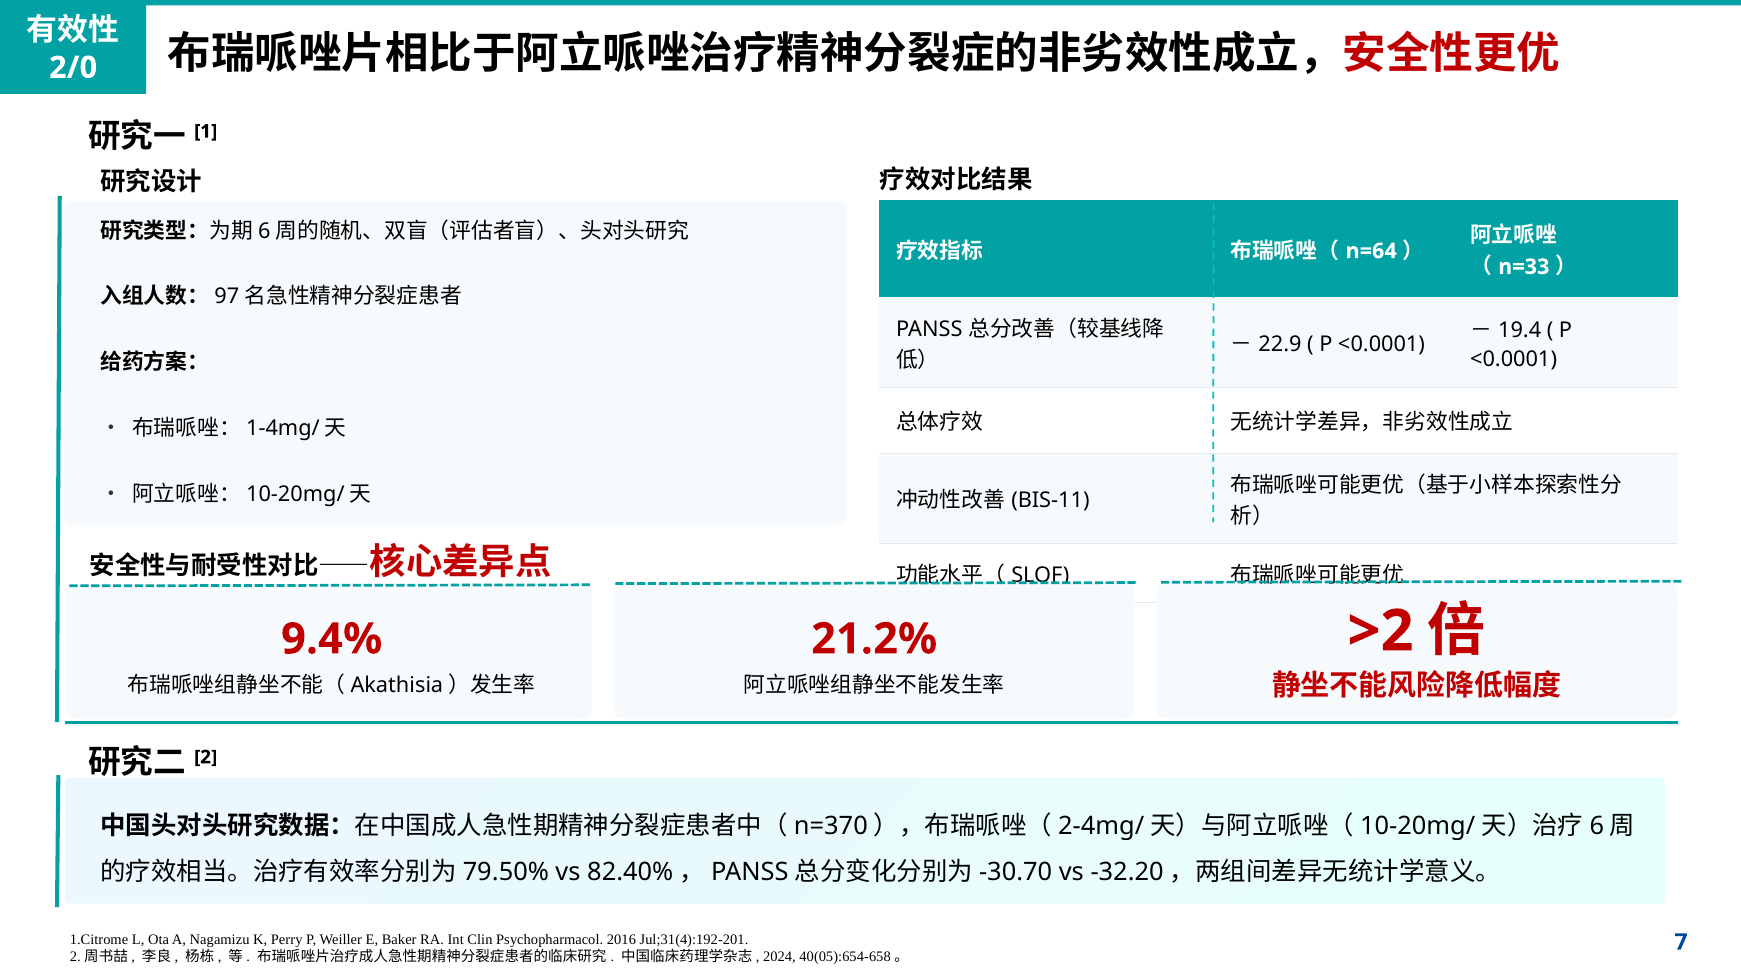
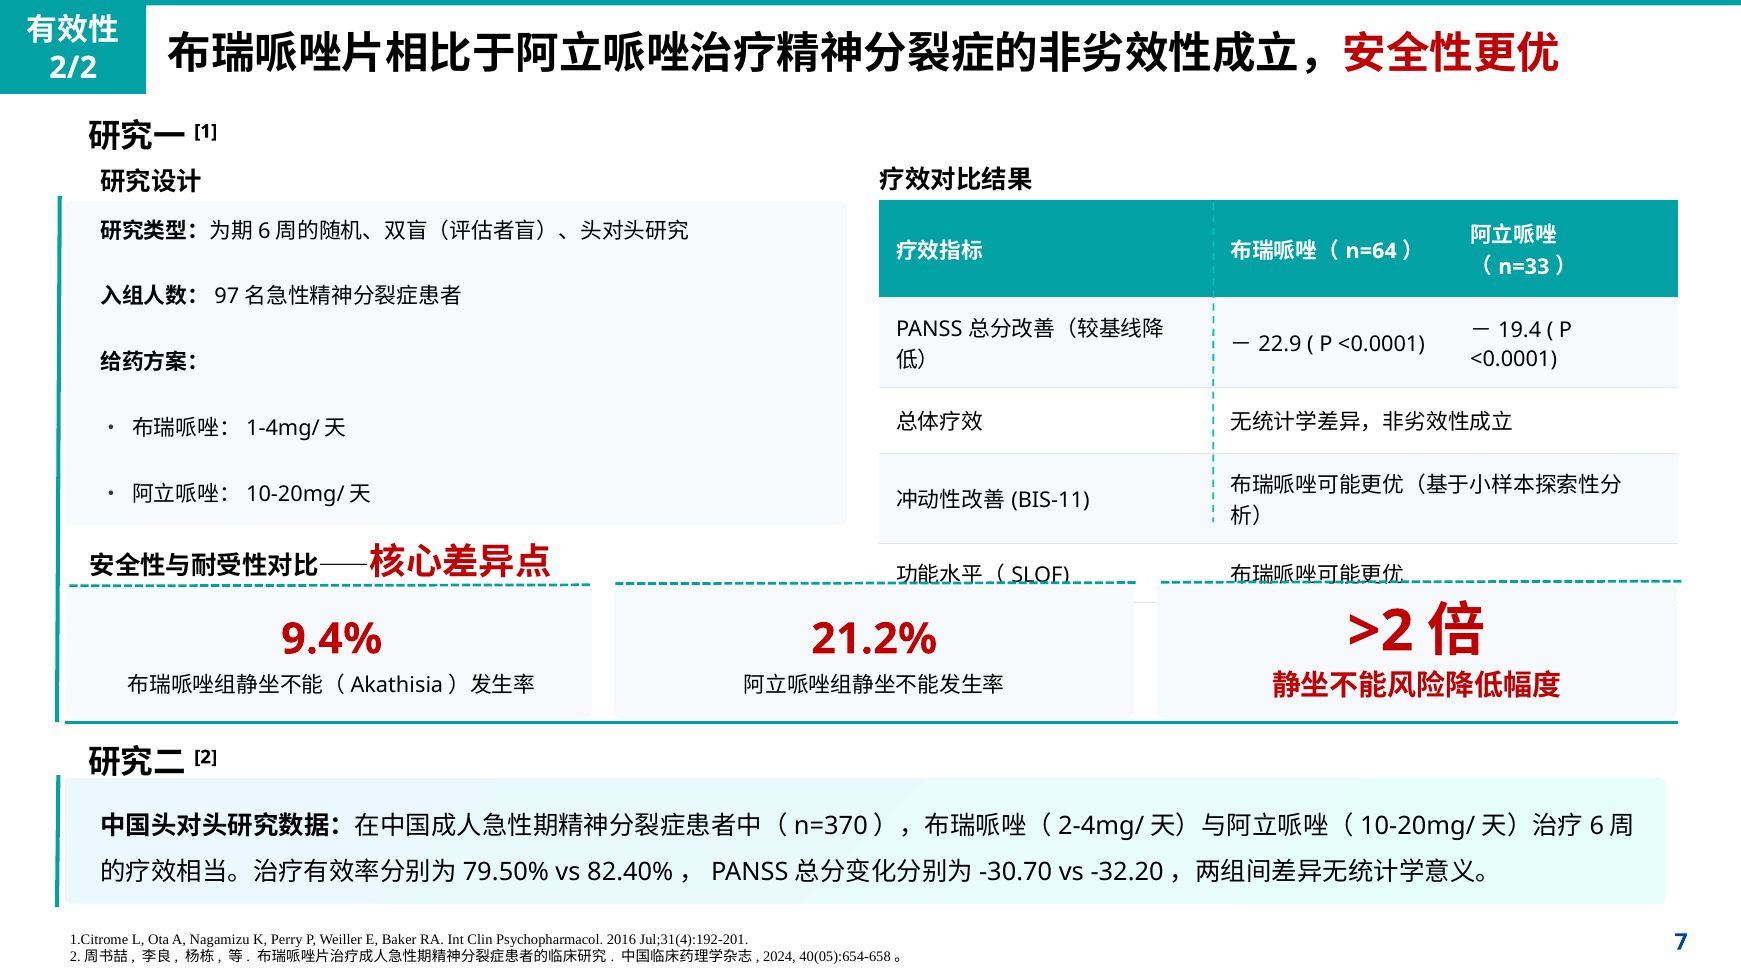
2/0: 2/0 -> 2/2 (73, 68)
